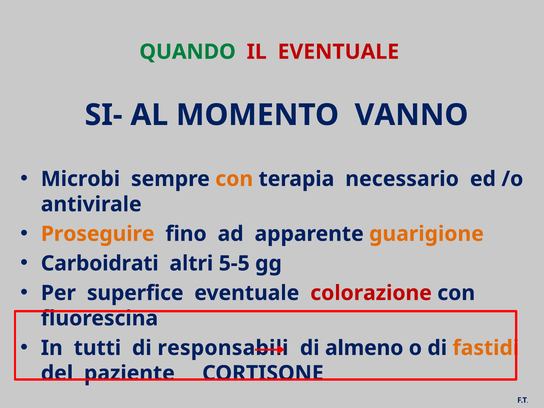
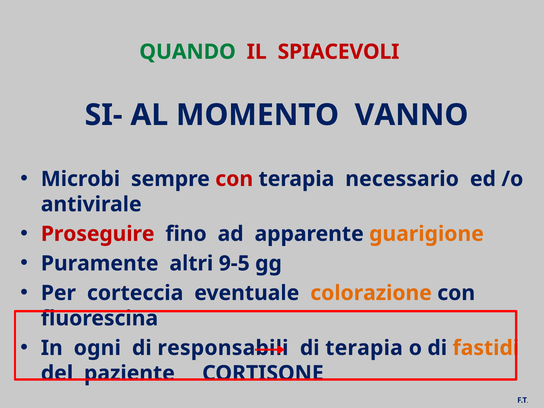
IL EVENTUALE: EVENTUALE -> SPIACEVOLI (338, 52)
con colour: orange -> red (234, 179)
Proseguire colour: orange -> red (98, 234)
Carboidrati: Carboidrati -> Puramente (100, 263)
5-5: 5-5 -> 9-5 (234, 263)
superfice: superfice -> corteccia (135, 293)
colorazione colour: red -> orange (371, 293)
tutti: tutti -> ogni (97, 348)
di almeno: almeno -> terapia (364, 348)
